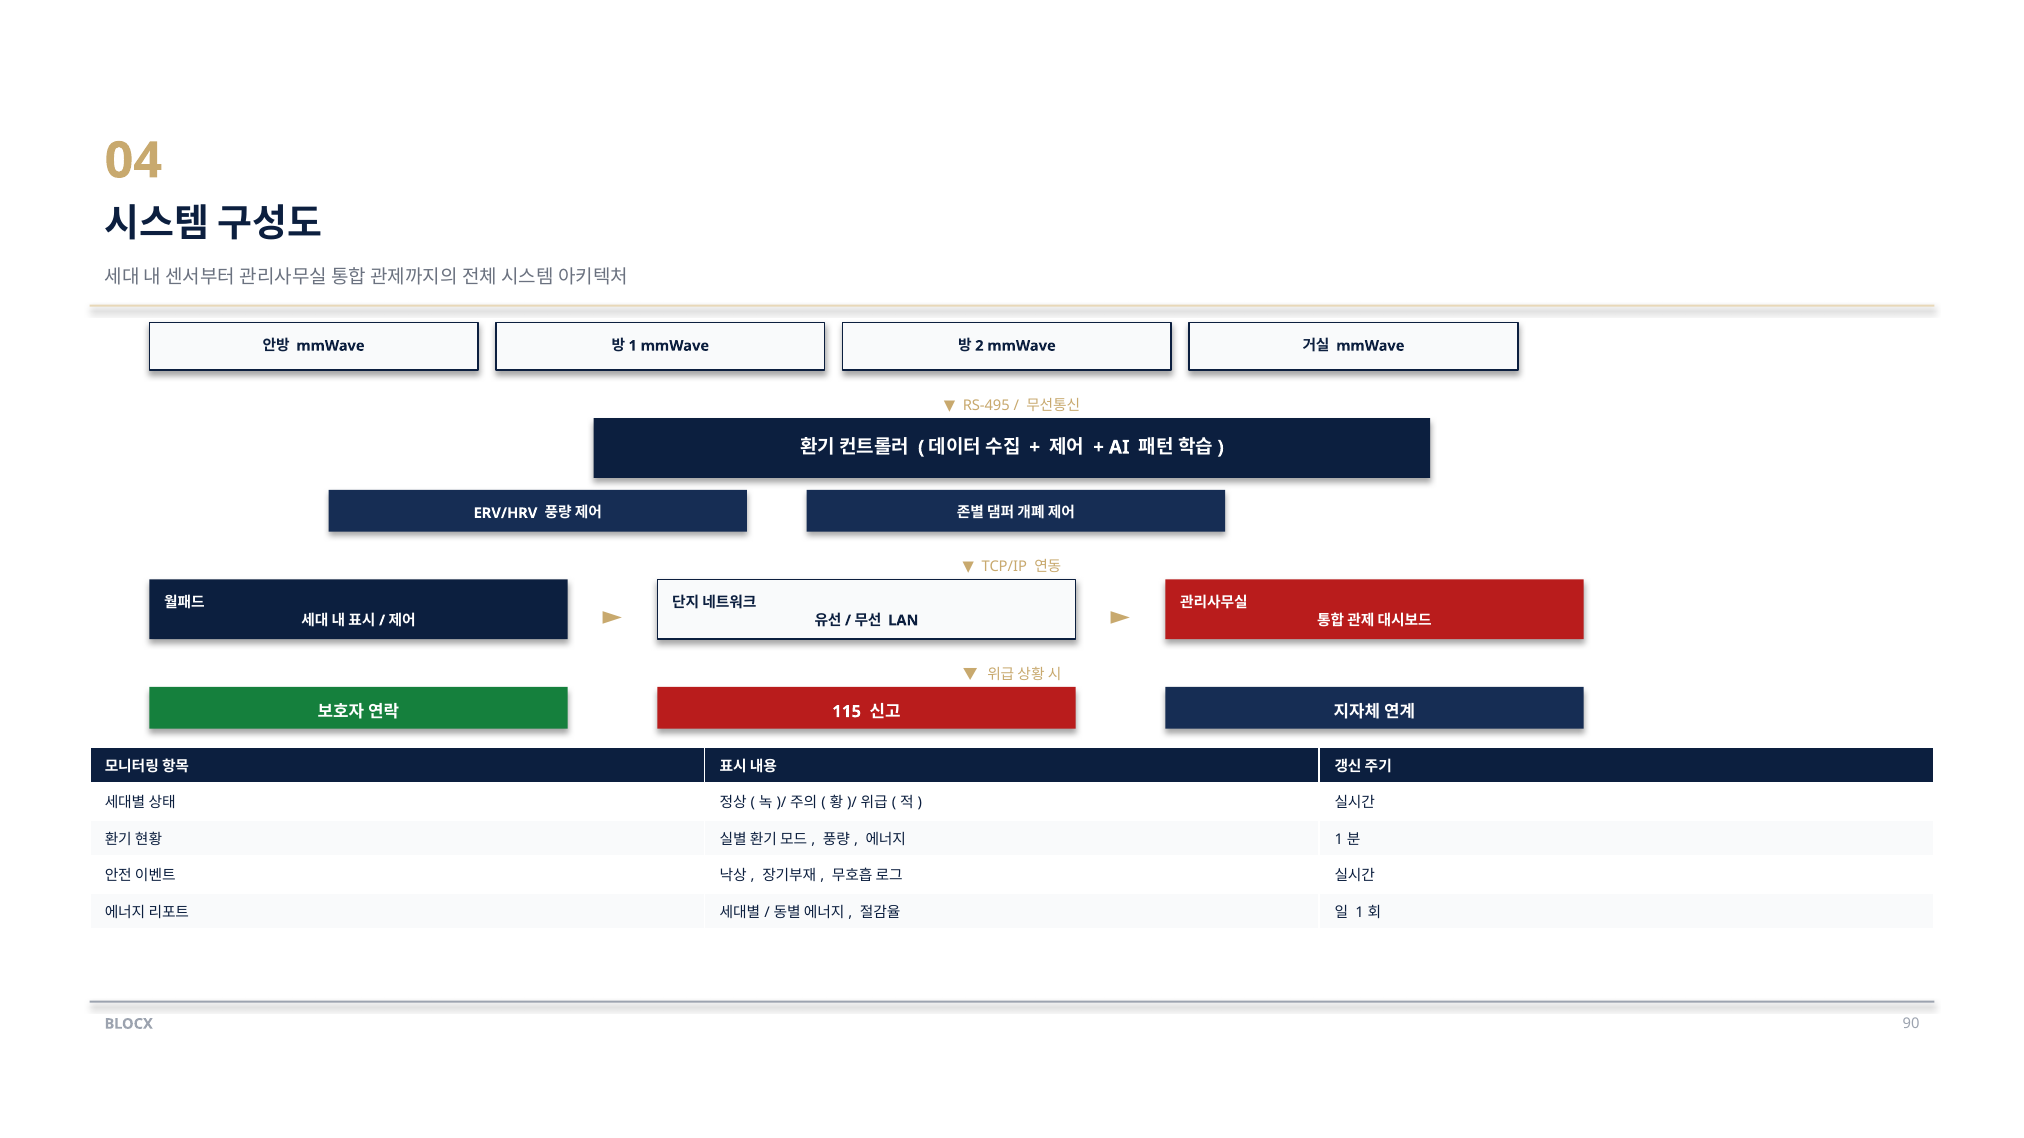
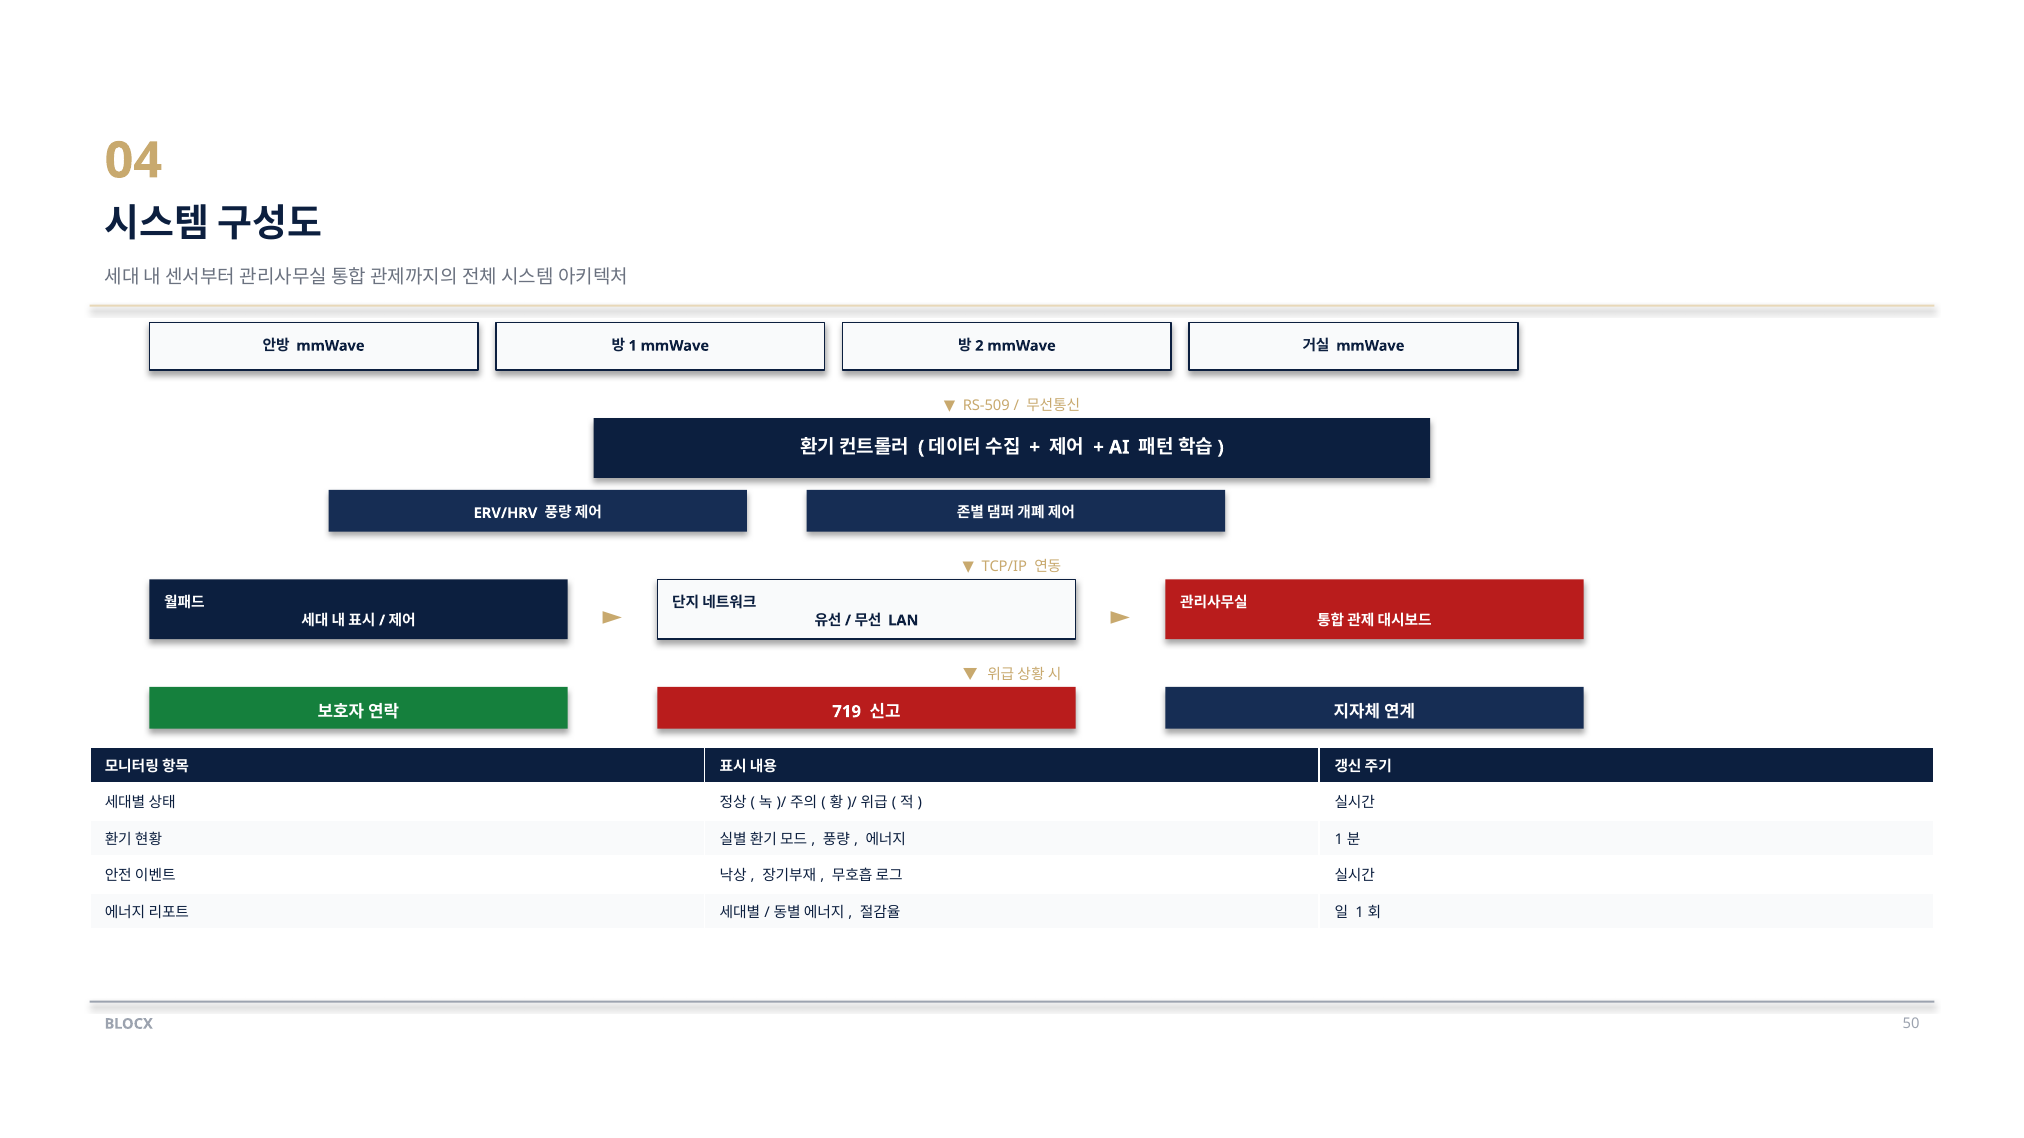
RS-495: RS-495 -> RS-509 (986, 406)
115: 115 -> 719 (847, 712)
90: 90 -> 50 (1911, 1024)
